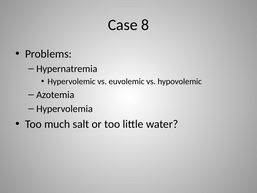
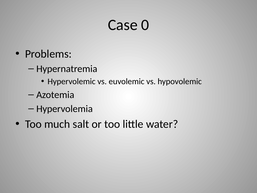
8: 8 -> 0 (145, 25)
